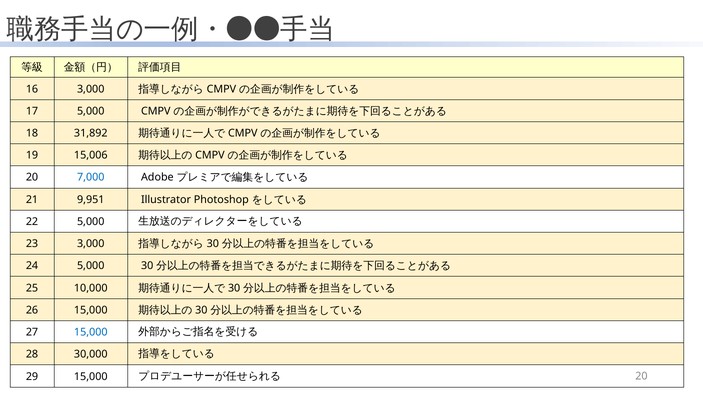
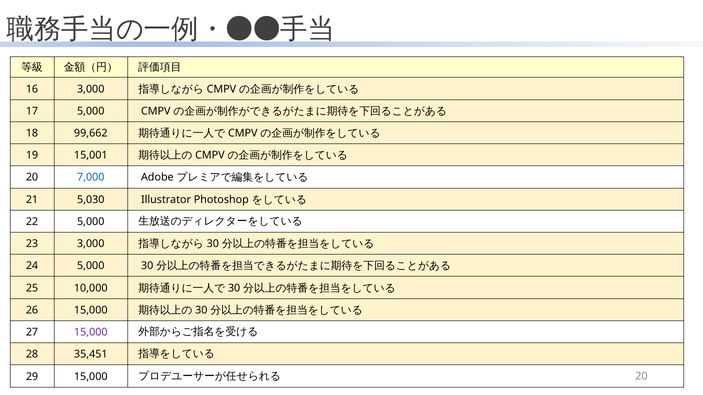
31,892: 31,892 -> 99,662 (91, 133)
15,006: 15,006 -> 15,001 (91, 156)
9,951: 9,951 -> 5,030 (91, 200)
15,000 colour: blue -> purple (91, 333)
30,000: 30,000 -> 35,451 (91, 355)
